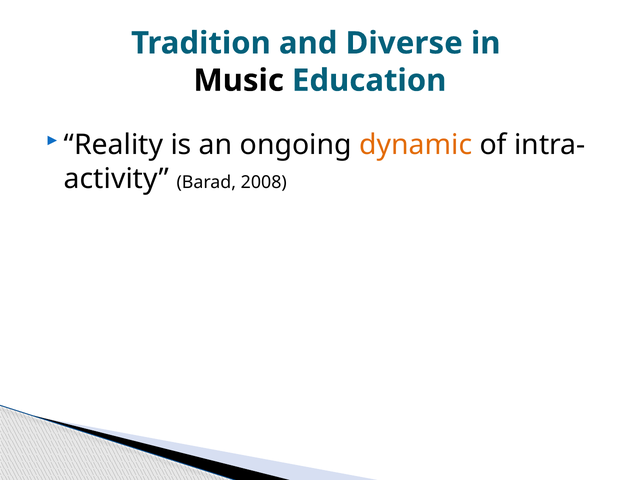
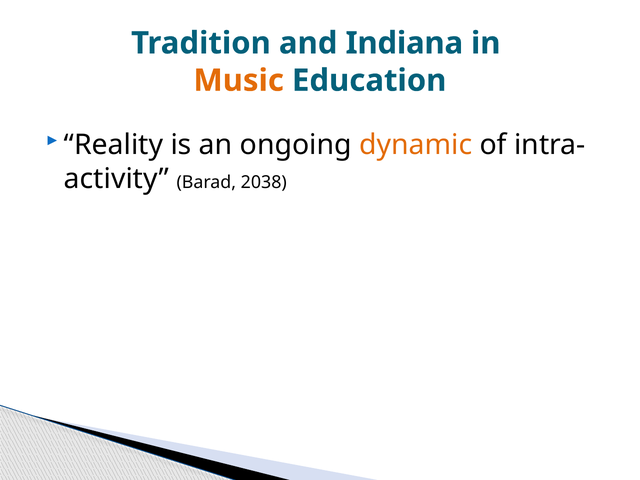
Diverse: Diverse -> Indiana (404, 43)
Music colour: black -> orange (239, 81)
2008: 2008 -> 2038 (264, 183)
